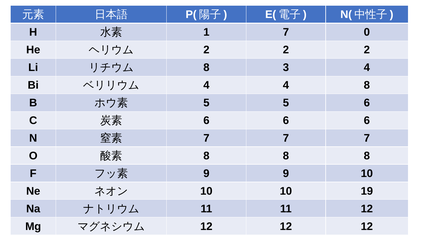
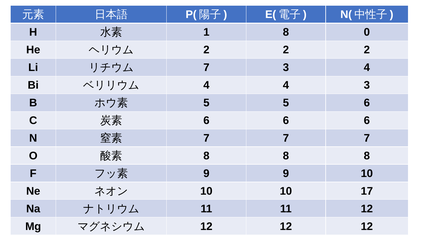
1 7: 7 -> 8 (286, 32)
8: 8 -> 7 (206, 67)
4 8: 8 -> 3 (367, 85)
19: 19 -> 17 (367, 191)
